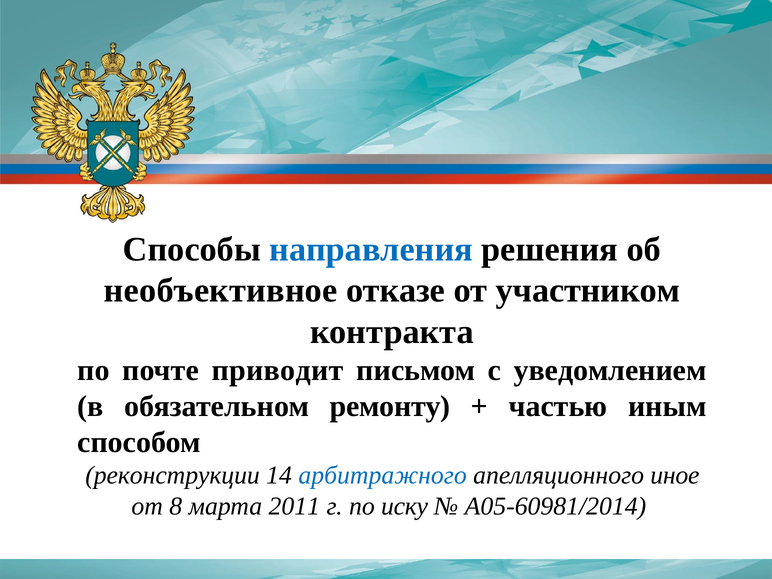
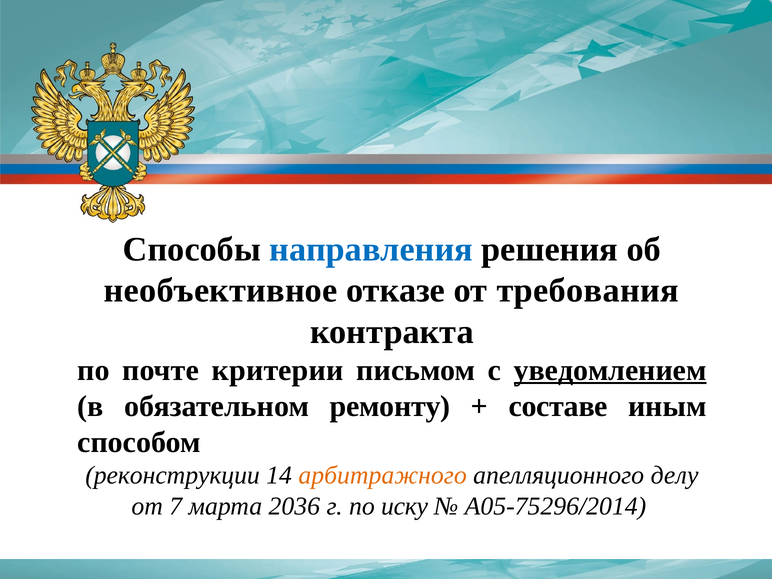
участником: участником -> требования (588, 291)
приводит: приводит -> критерии (278, 370)
уведомлением underline: none -> present (610, 370)
частью: частью -> составе (558, 406)
арбитражного colour: blue -> orange (383, 475)
иное: иное -> делу (675, 475)
8: 8 -> 7 (176, 506)
2011: 2011 -> 2036 (294, 506)
А05-60981/2014: А05-60981/2014 -> А05-75296/2014 (556, 506)
